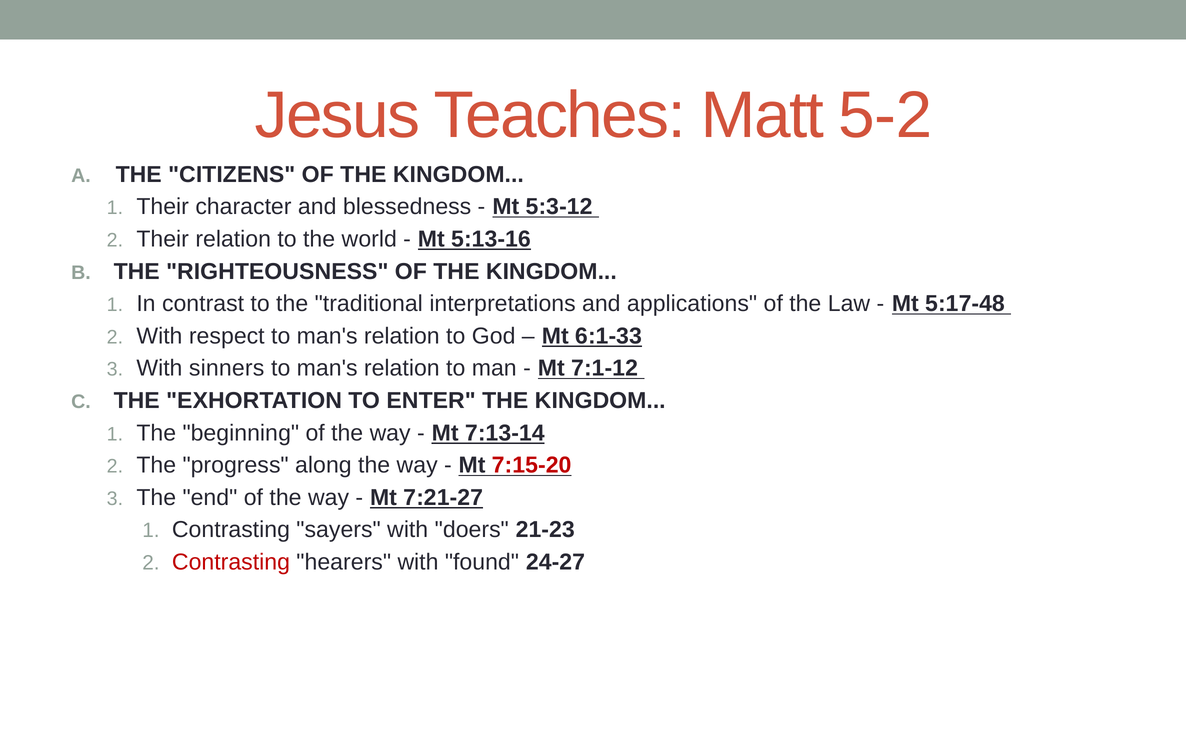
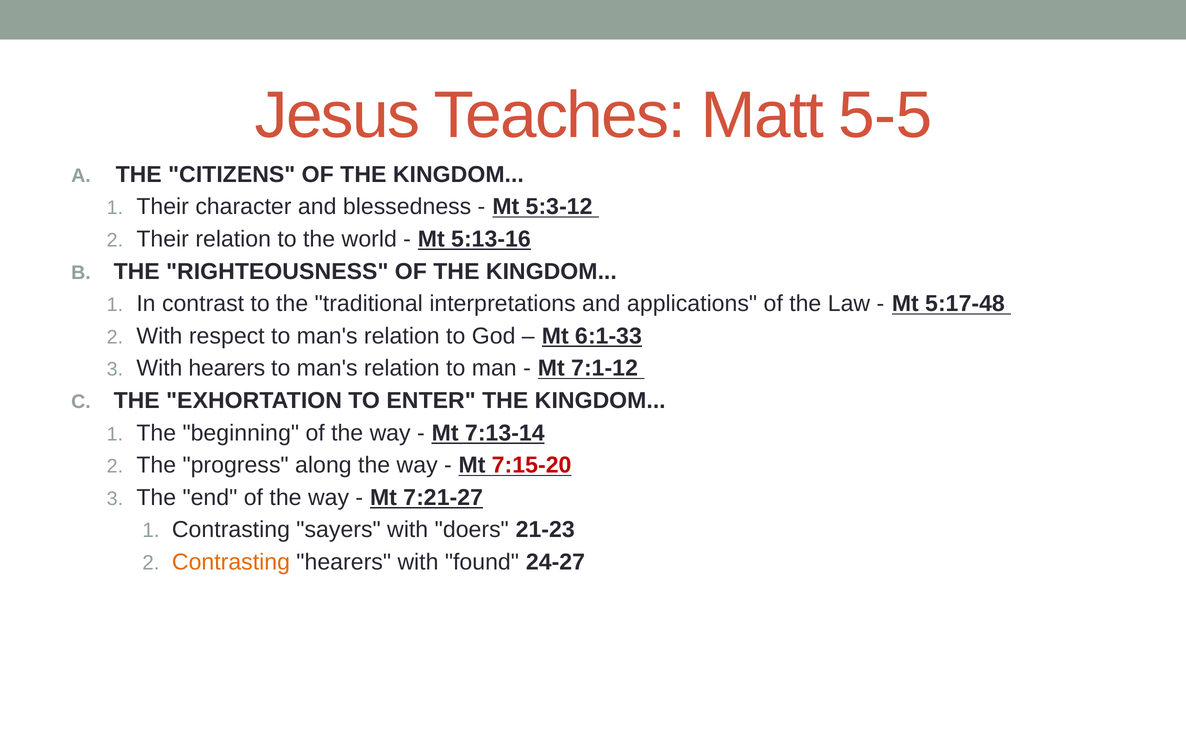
5-2: 5-2 -> 5-5 (885, 116)
With sinners: sinners -> hearers (227, 368)
Contrasting colour: red -> orange (231, 562)
